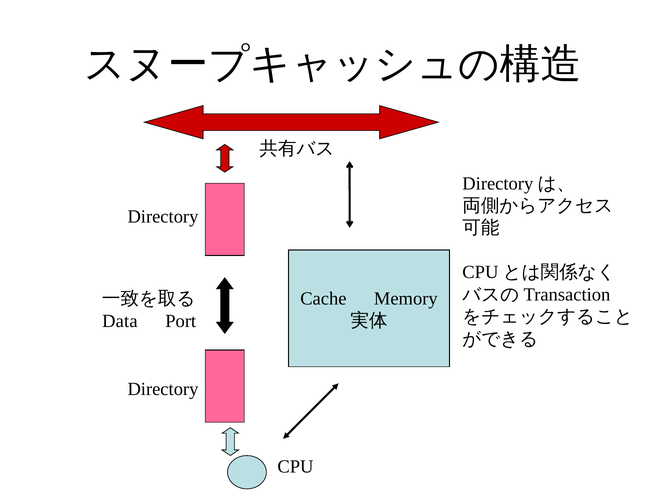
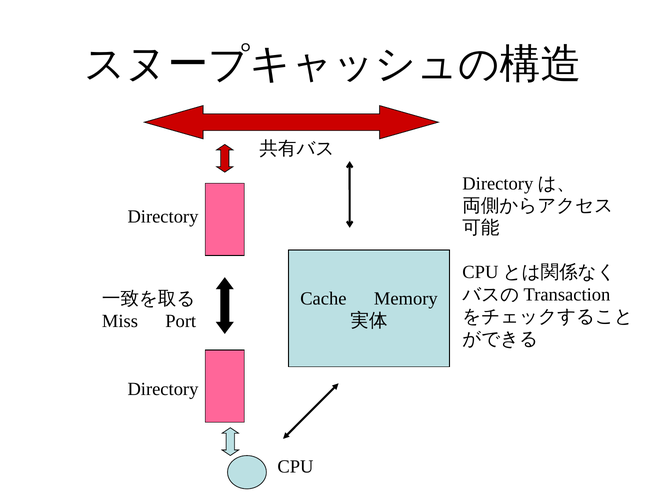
Data: Data -> Miss (120, 321)
